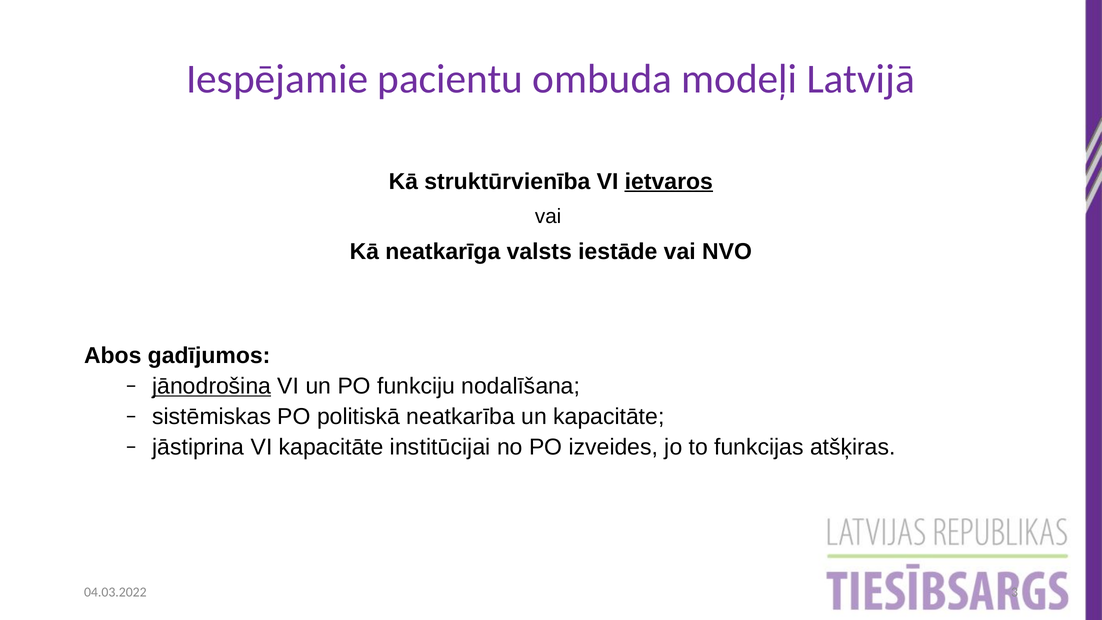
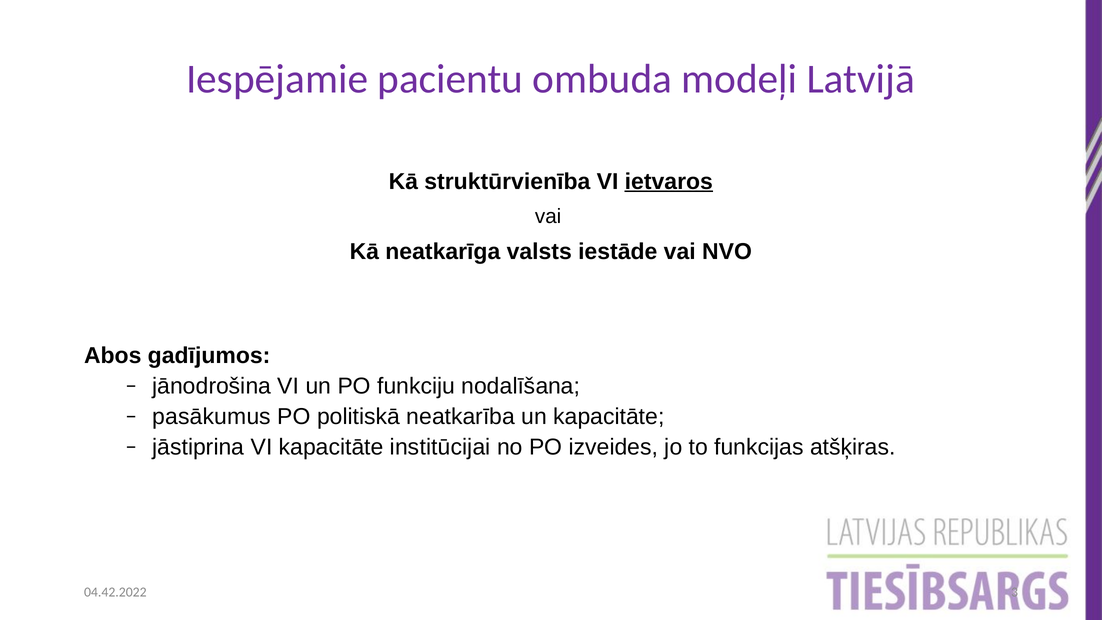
jānodrošina underline: present -> none (212, 386)
sistēmiskas: sistēmiskas -> pasākumus (212, 417)
04.03.2022: 04.03.2022 -> 04.42.2022 (115, 592)
